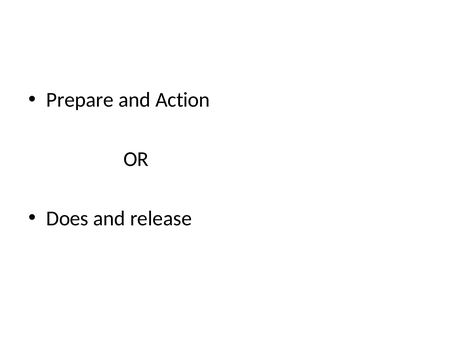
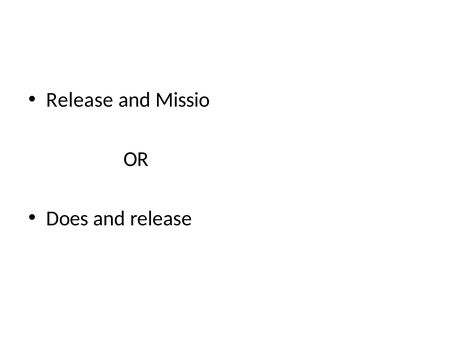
Prepare: Prepare -> Release (80, 100)
Action: Action -> Missio (183, 100)
